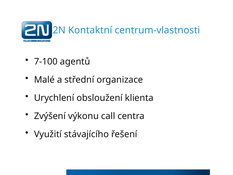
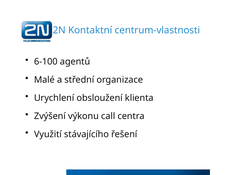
7-100: 7-100 -> 6-100 (46, 62)
